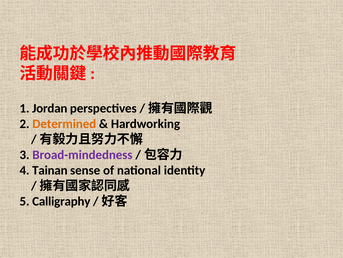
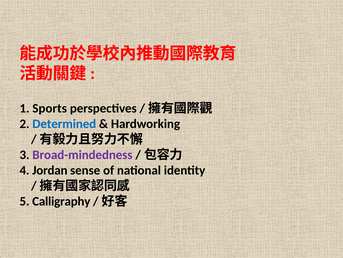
Jordan: Jordan -> Sports (50, 108)
Determined colour: orange -> blue (64, 123)
Tainan: Tainan -> Jordan (50, 170)
